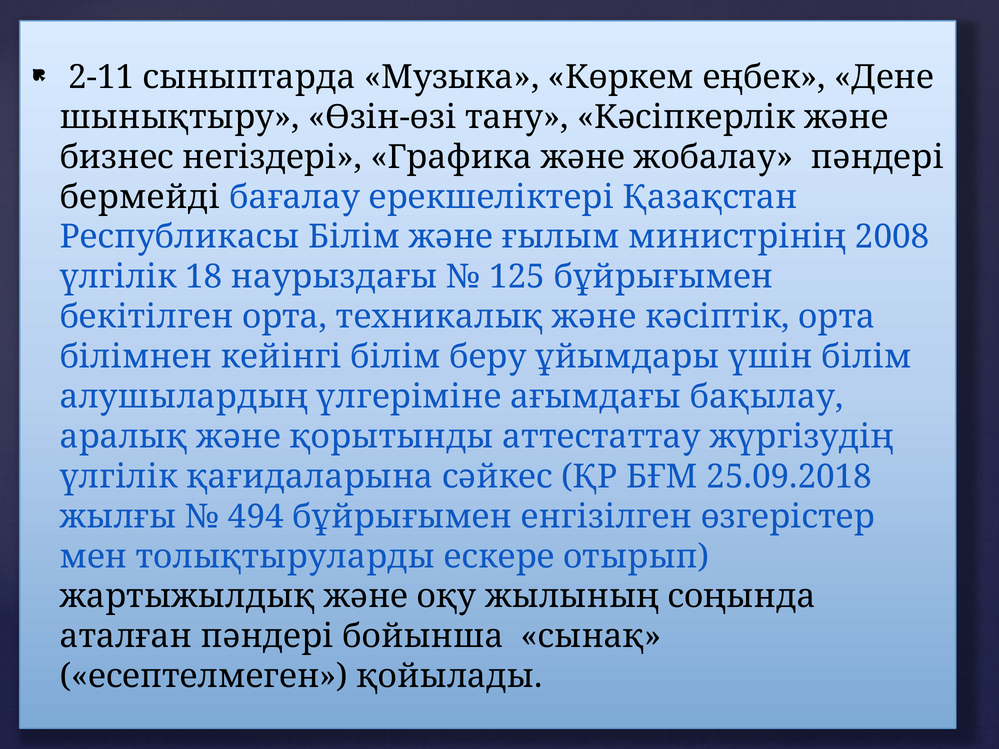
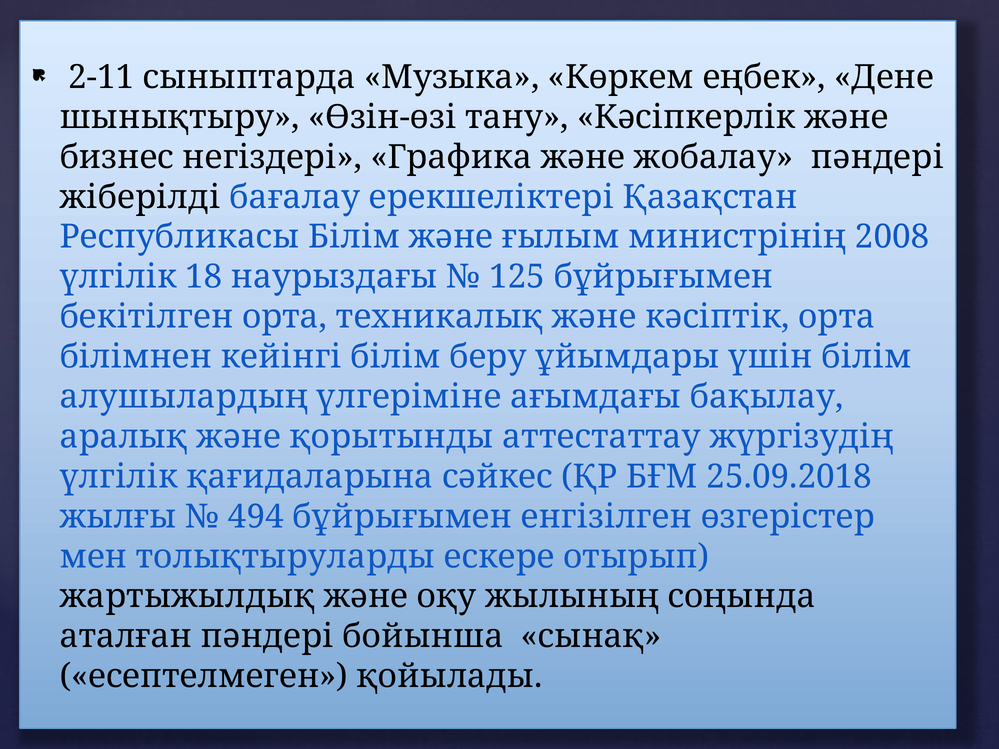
бермейді: бермейді -> жіберілді (140, 197)
